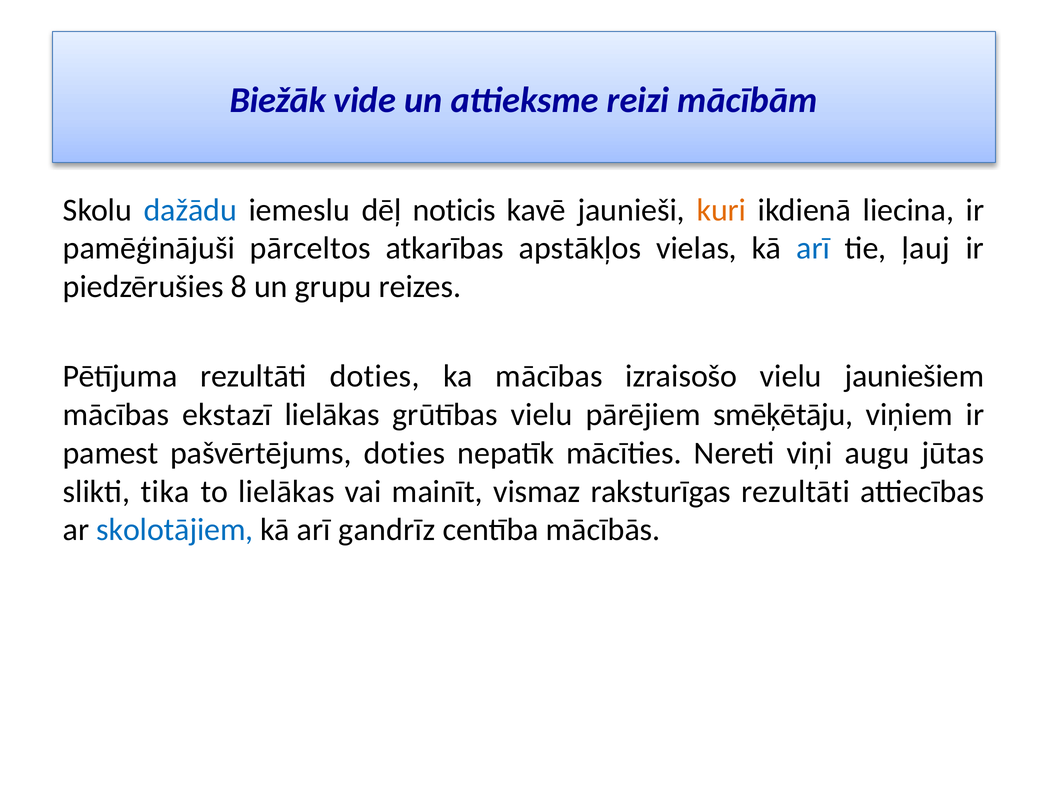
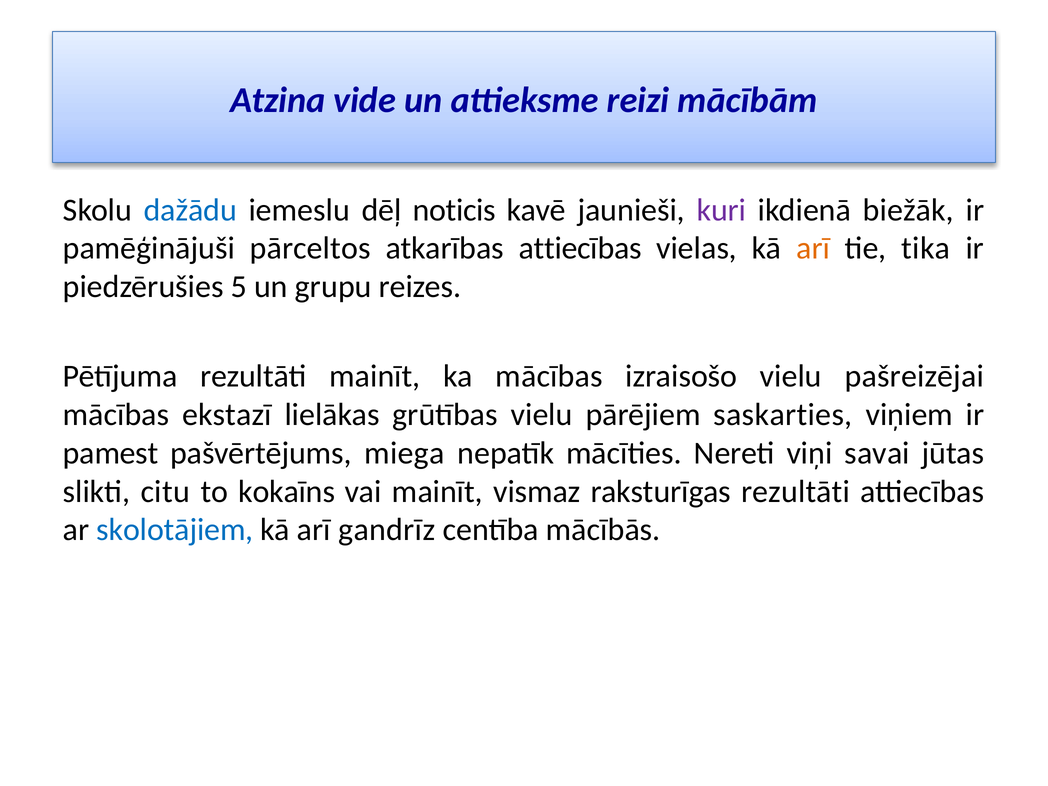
Biežāk: Biežāk -> Atzina (278, 100)
kuri colour: orange -> purple (721, 210)
liecina: liecina -> biežāk (908, 210)
atkarības apstākļos: apstākļos -> attiecības (580, 248)
arī colour: blue -> orange (813, 248)
ļauj: ļauj -> tika (926, 248)
8: 8 -> 5 (239, 287)
rezultāti doties: doties -> mainīt (375, 376)
jauniešiem: jauniešiem -> pašreizējai (914, 376)
smēķētāju: smēķētāju -> saskarties (783, 415)
pašvērtējums doties: doties -> miega (404, 453)
augu: augu -> savai (877, 453)
tika: tika -> citu (165, 491)
to lielākas: lielākas -> kokaīns (287, 491)
